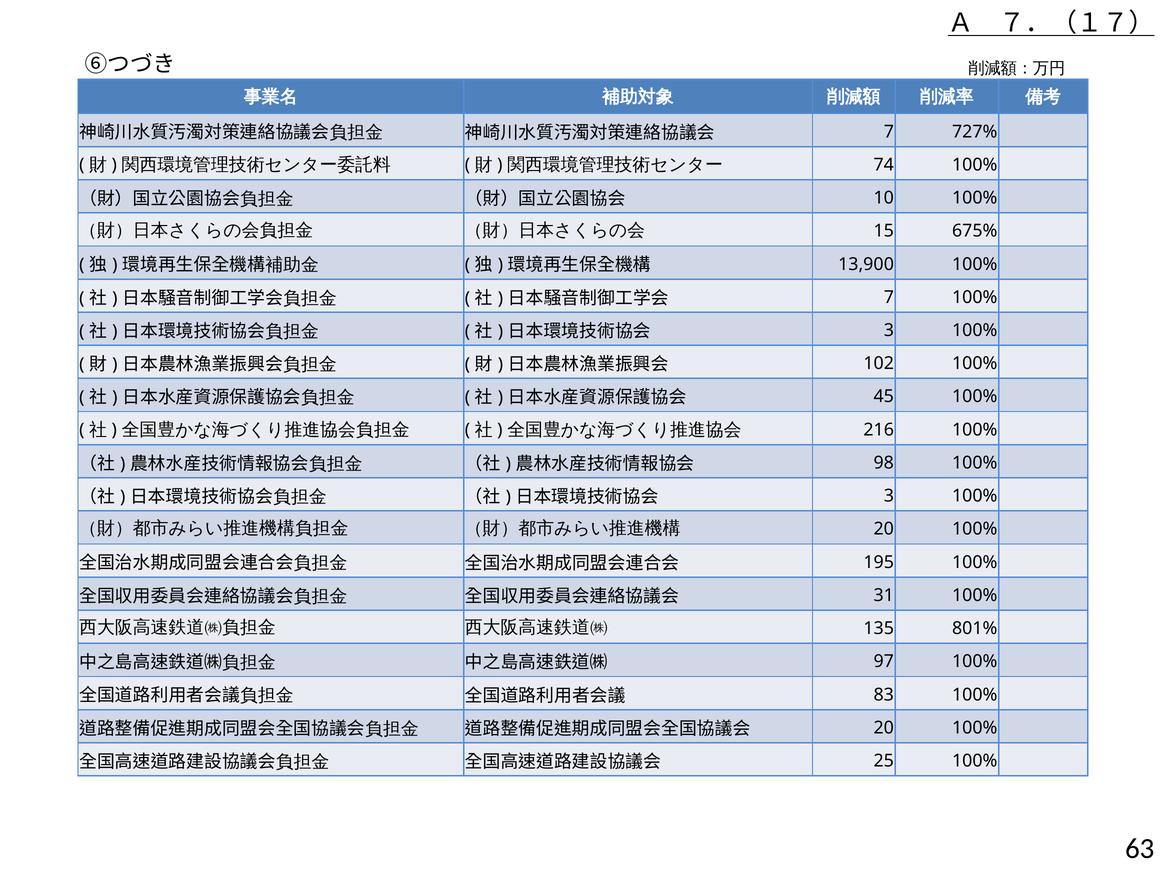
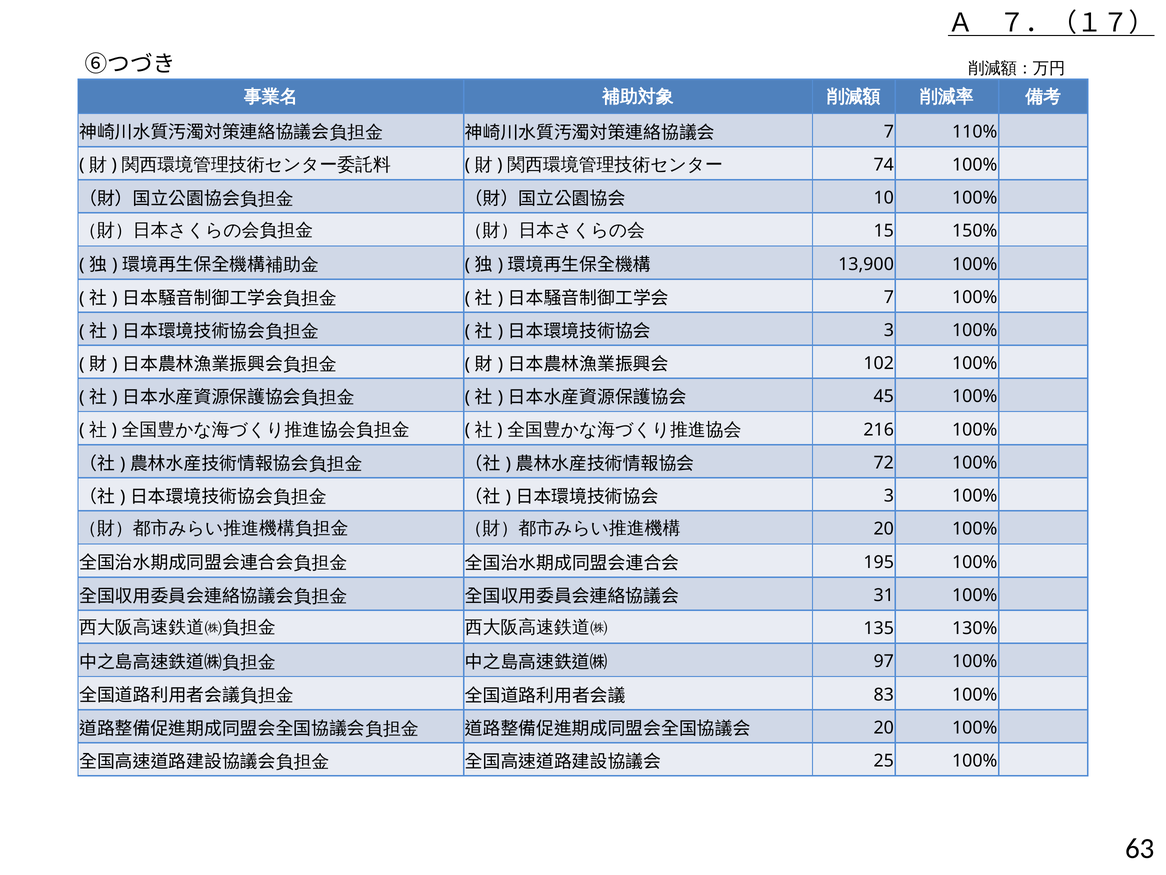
727%: 727% -> 110% (975, 132)
675%: 675% -> 150% (975, 231)
98: 98 -> 72 (884, 463)
801%: 801% -> 130% (975, 628)
